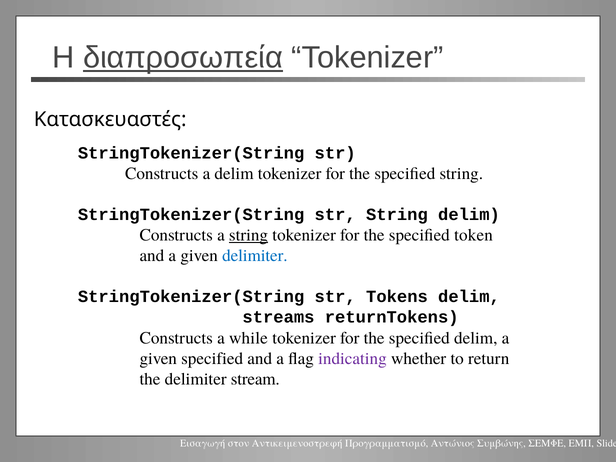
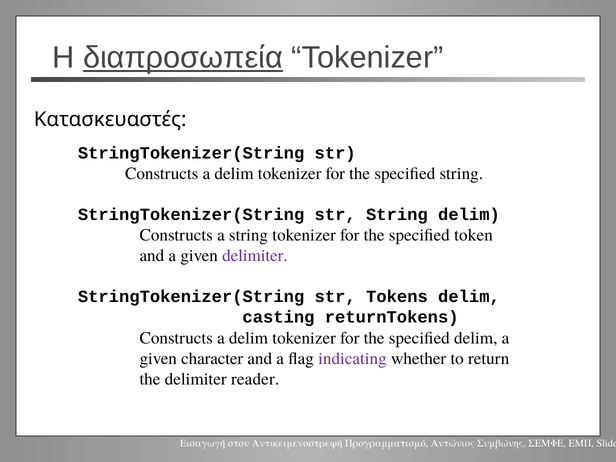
string underline: present -> none (249, 235)
delimiter colour: blue -> purple (255, 256)
streams: streams -> casting (278, 317)
while: while -> delim (249, 338)
given specified: specified -> character (212, 358)
stream: stream -> reader (255, 379)
